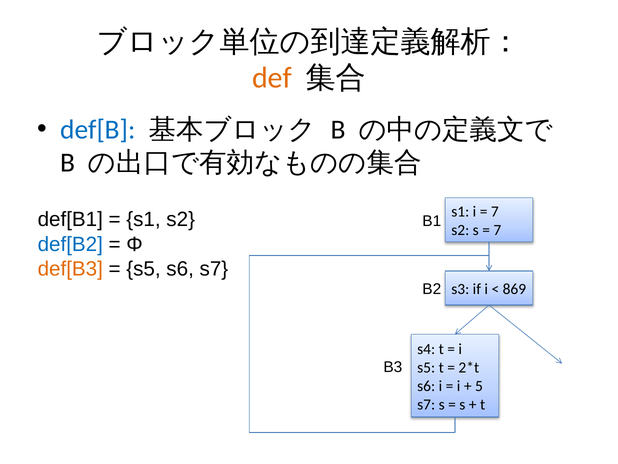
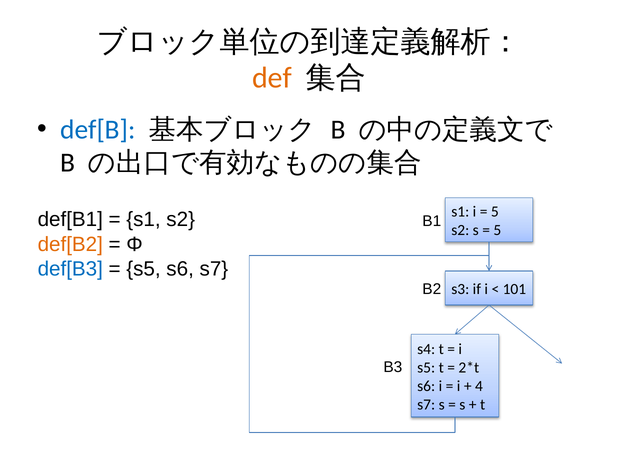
7: 7 -> 5 (495, 211)
7: 7 -> 5 (497, 230)
def[B2 colour: blue -> orange (70, 244)
def[B3 colour: orange -> blue (70, 269)
869: 869 -> 101 (514, 289)
5: 5 -> 4 (479, 386)
